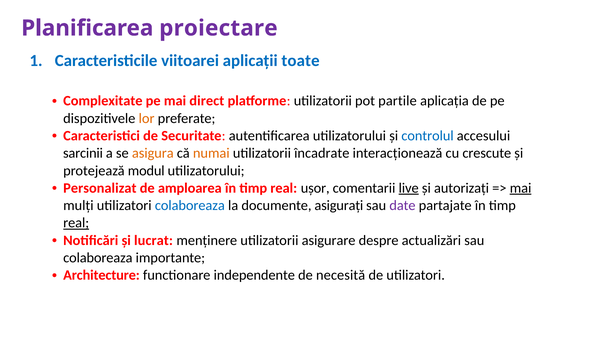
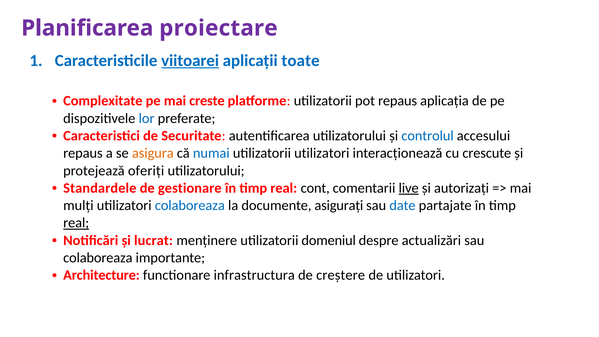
viitoarei underline: none -> present (190, 61)
direct: direct -> creste (207, 101)
pot partile: partile -> repaus (398, 101)
lor colour: orange -> blue (147, 118)
sarcinii: sarcinii -> repaus (83, 153)
numai colour: orange -> blue (211, 153)
utilizatorii încadrate: încadrate -> utilizatori (322, 153)
modul: modul -> oferiți (146, 171)
Personalizat: Personalizat -> Standardele (100, 188)
amploarea: amploarea -> gestionare (190, 188)
ușor: ușor -> cont (315, 188)
mai underline: present -> none (521, 188)
date colour: purple -> blue (402, 205)
asigurare: asigurare -> domeniul (329, 240)
independente: independente -> infrastructura (254, 275)
necesită: necesită -> creștere (341, 275)
